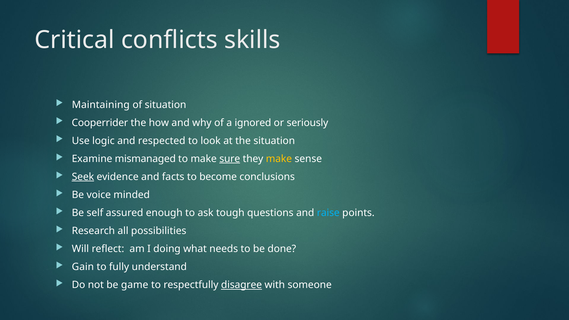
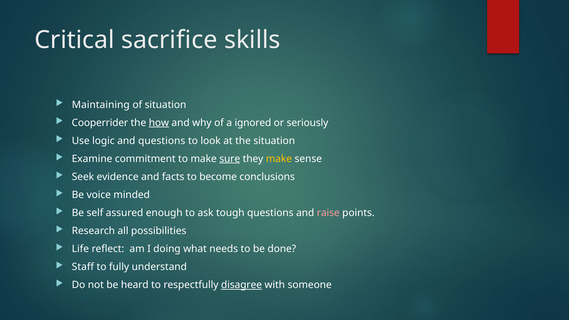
conflicts: conflicts -> sacrifice (169, 40)
how underline: none -> present (159, 123)
and respected: respected -> questions (162, 141)
mismanaged: mismanaged -> commitment (145, 159)
Seek underline: present -> none (83, 177)
raise colour: light blue -> pink (328, 213)
Will: Will -> Life (80, 249)
Gain: Gain -> Staff (83, 267)
game: game -> heard (135, 285)
